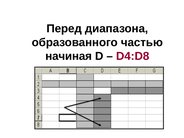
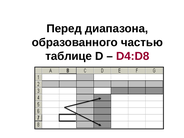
начиная: начиная -> таблице (69, 56)
